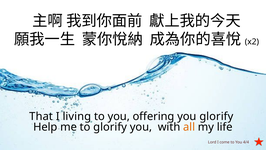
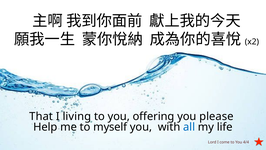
you glorify: glorify -> please (216, 116)
to glorify: glorify -> myself (110, 127)
all colour: orange -> blue (189, 127)
